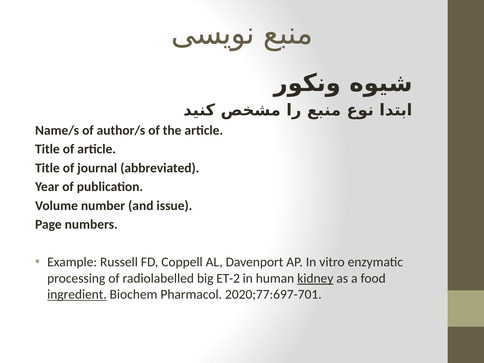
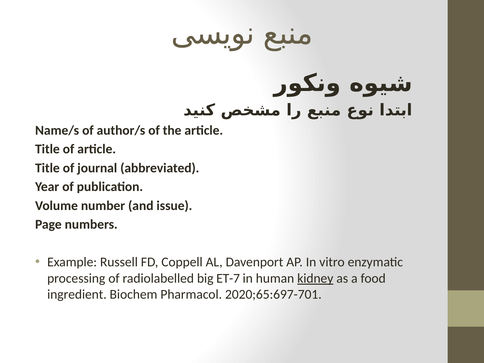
ET-2: ET-2 -> ET-7 (228, 278)
ingredient underline: present -> none (77, 295)
2020;77:697-701: 2020;77:697-701 -> 2020;65:697-701 (273, 295)
